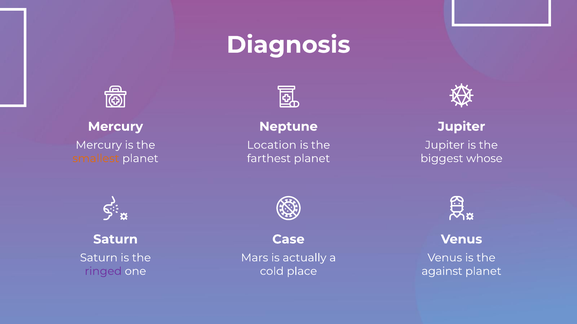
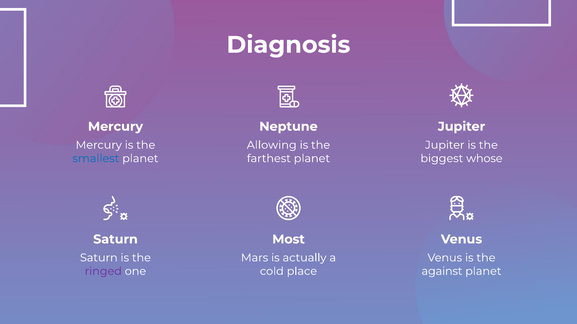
Location: Location -> Allowing (272, 145)
smallest colour: orange -> blue (96, 159)
Case: Case -> Most (289, 240)
